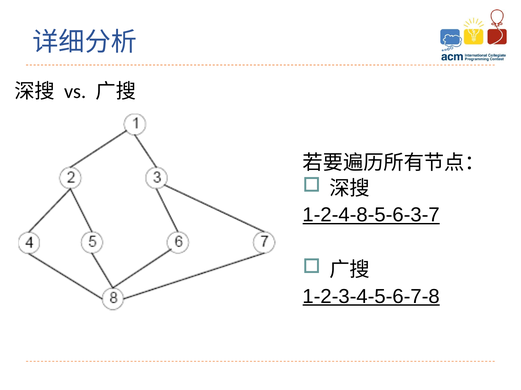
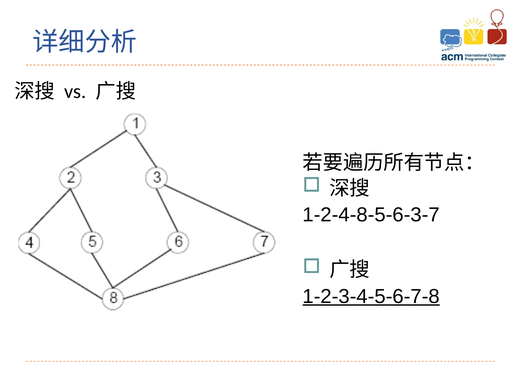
1-2-4-8-5-6-3-7 underline: present -> none (371, 215)
